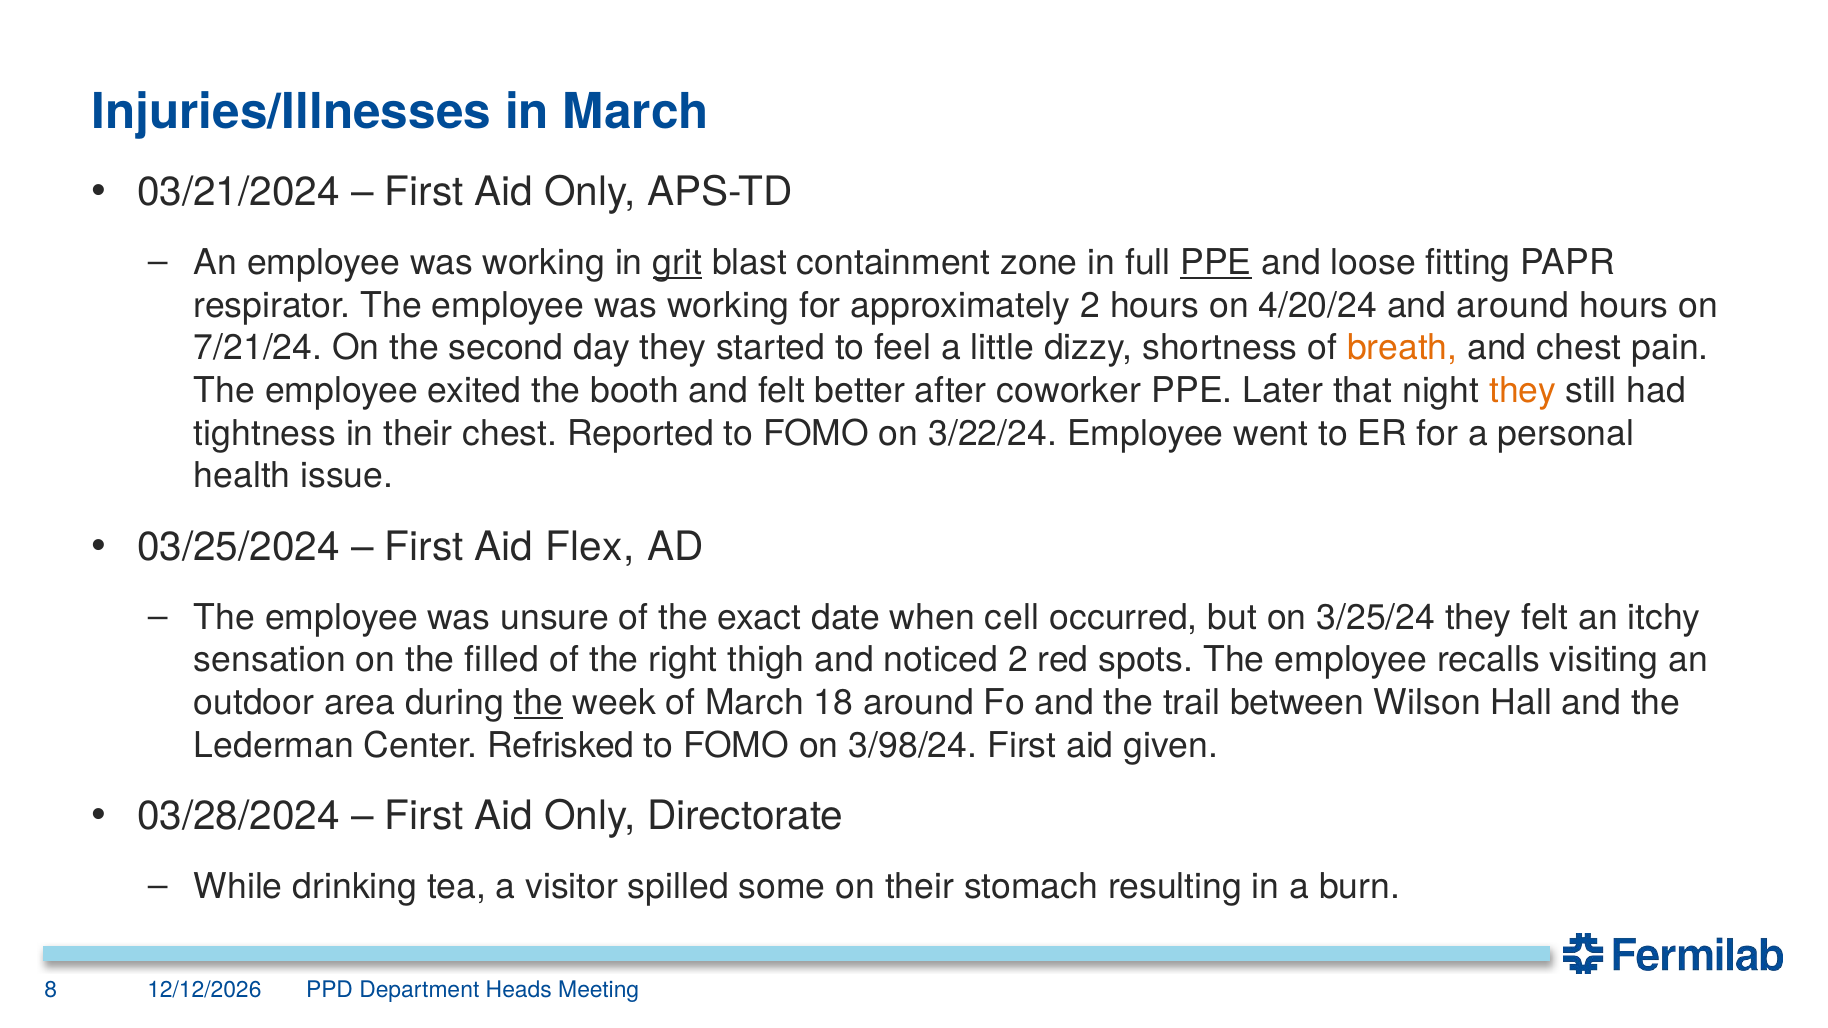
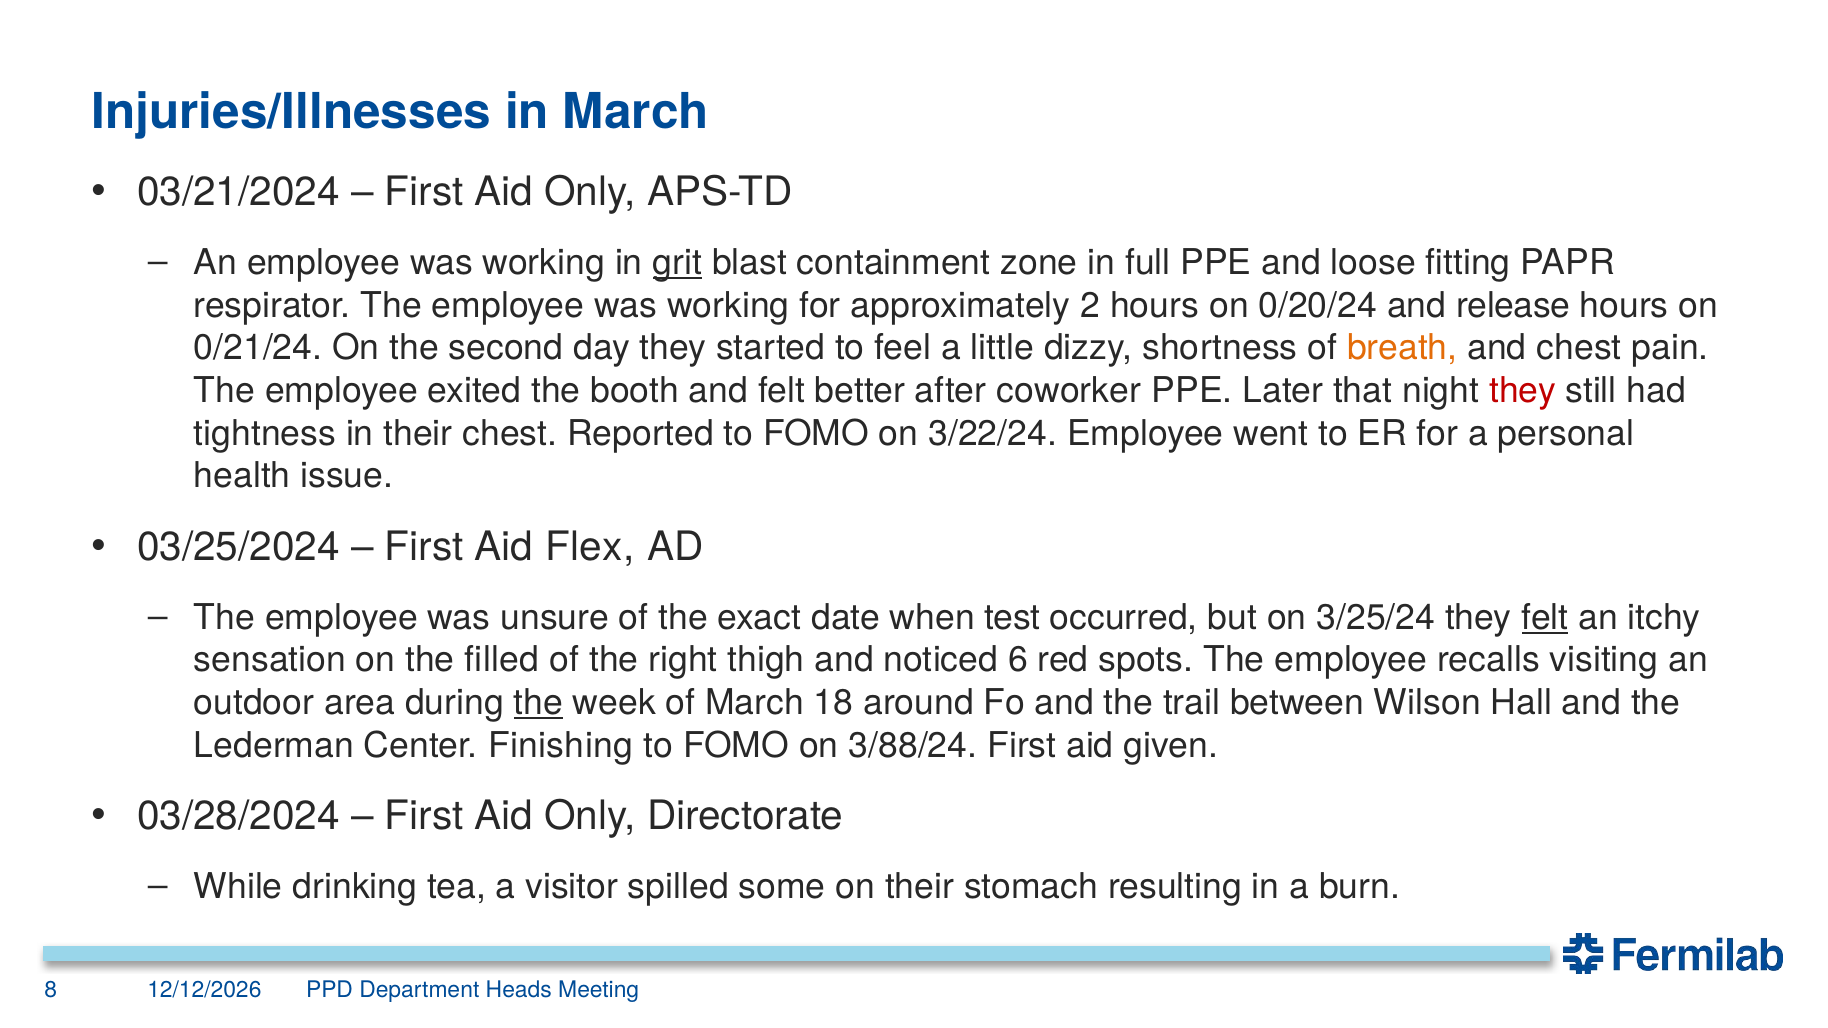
PPE underline: present -> none (1216, 263)
4/20/24: 4/20/24 -> 0/20/24 (1318, 305)
and around: around -> release (1513, 305)
7/21/24: 7/21/24 -> 0/21/24 (258, 348)
they colour: orange -> red (1523, 391)
cell: cell -> test (1012, 617)
felt underline: none -> present (1545, 617)
noticed 2: 2 -> 6 (1018, 660)
Refrisked: Refrisked -> Finishing (561, 746)
3/98/24: 3/98/24 -> 3/88/24 (913, 746)
